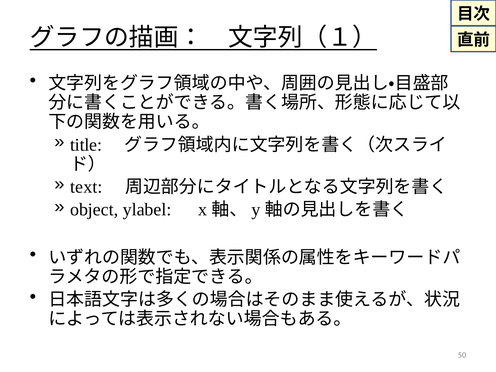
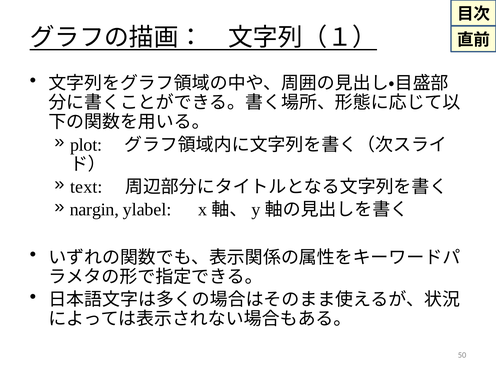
title: title -> plot (86, 145)
object: object -> nargin (94, 210)
